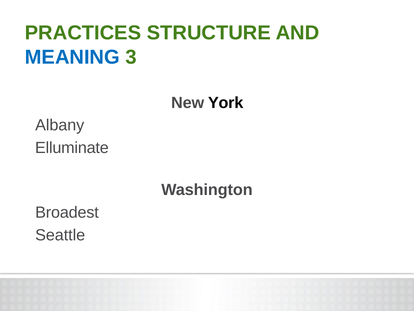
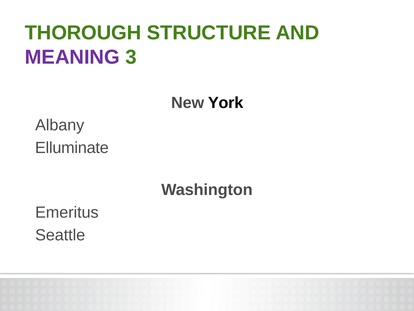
PRACTICES: PRACTICES -> THOROUGH (83, 33)
MEANING colour: blue -> purple (72, 57)
Broadest: Broadest -> Emeritus (67, 212)
